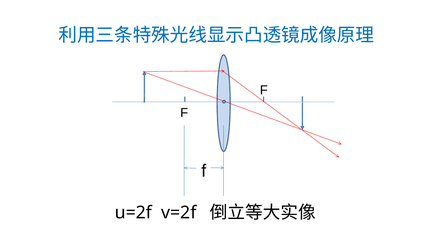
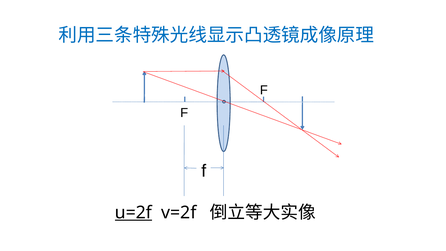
u=2f underline: none -> present (133, 213)
